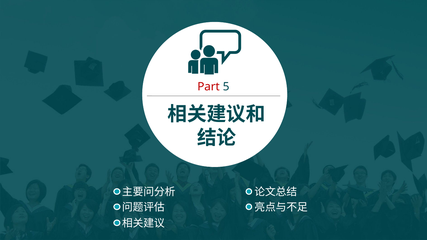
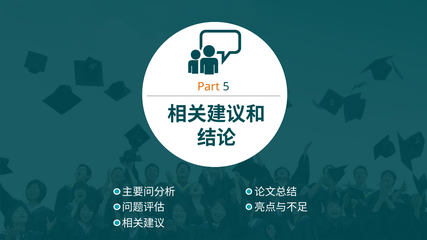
Part colour: red -> orange (209, 87)
